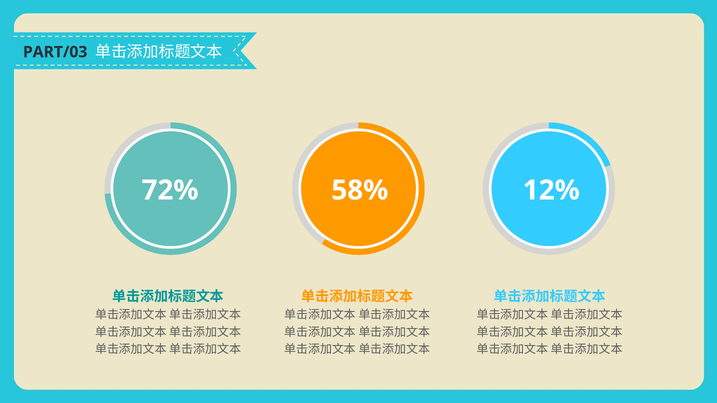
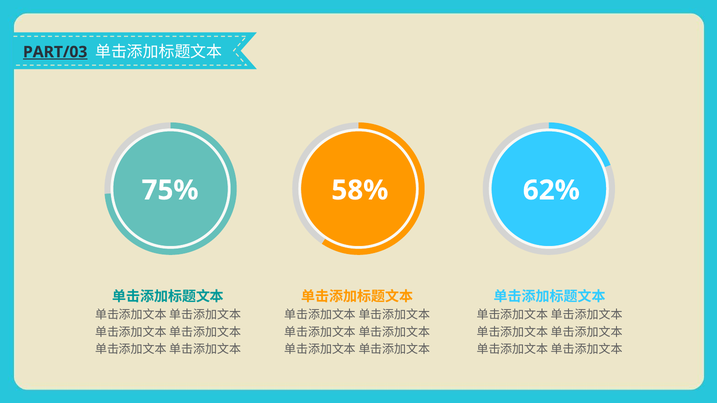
PART/03 underline: none -> present (55, 52)
72%: 72% -> 75% (170, 190)
12%: 12% -> 62% (551, 190)
